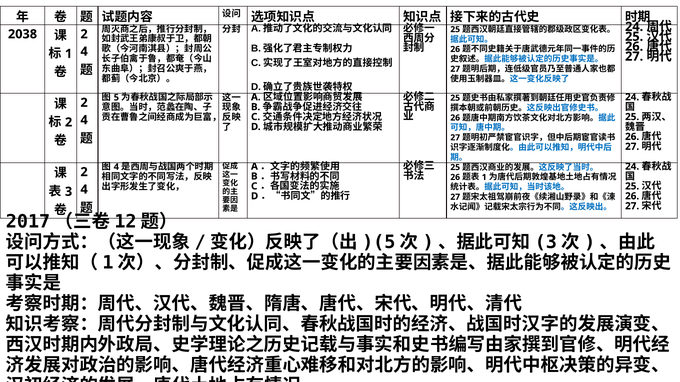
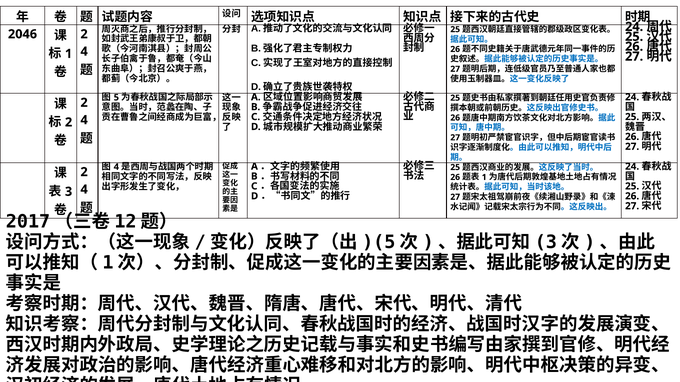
2038: 2038 -> 2046 (22, 34)
